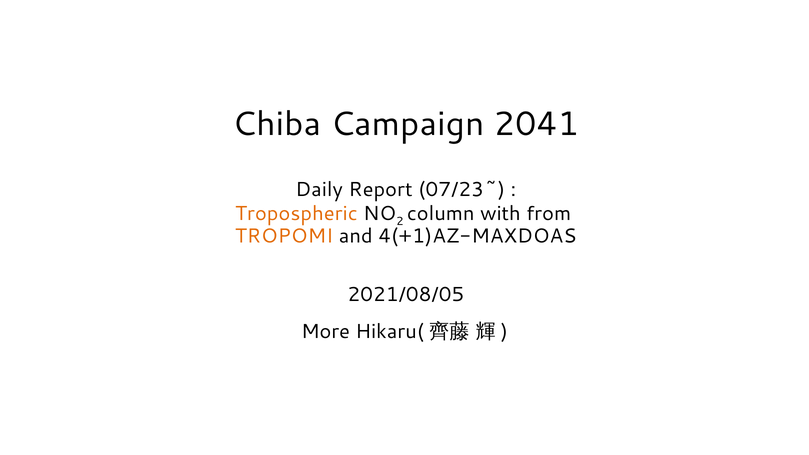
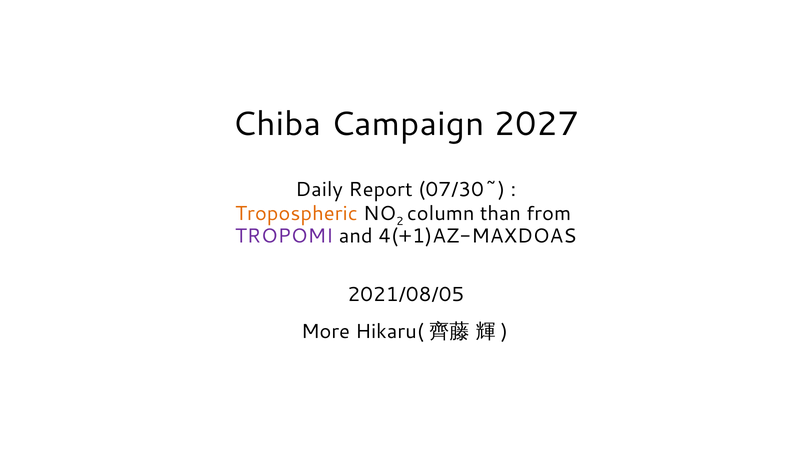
2041: 2041 -> 2027 (536, 124)
07/23~: 07/23~ -> 07/30~ (462, 190)
with: with -> than (500, 214)
TROPOMI colour: orange -> purple (284, 236)
